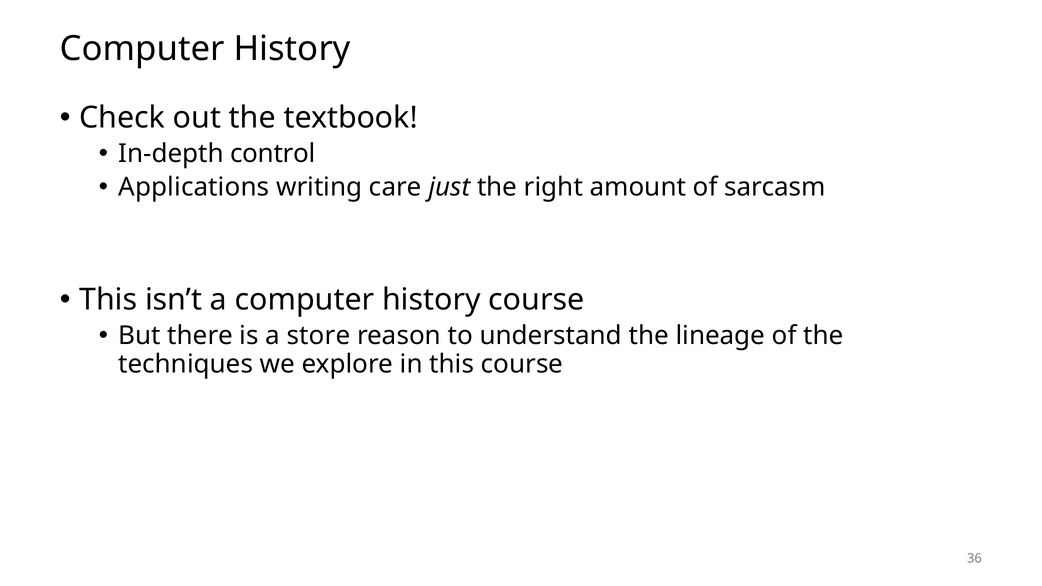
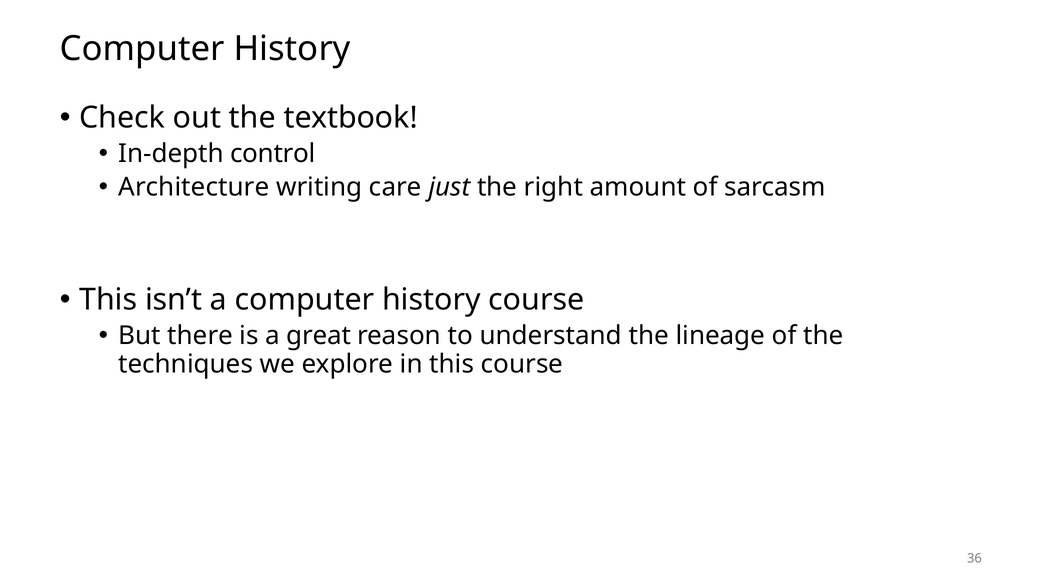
Applications: Applications -> Architecture (194, 187)
store: store -> great (319, 336)
